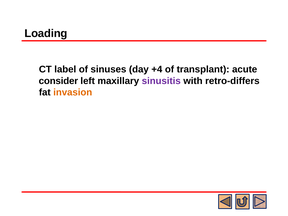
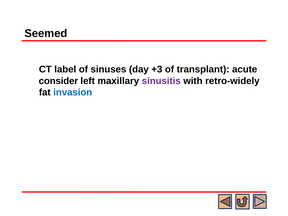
Loading: Loading -> Seemed (46, 33)
+4: +4 -> +3 (157, 69)
retro-differs: retro-differs -> retro-widely (232, 81)
invasion colour: orange -> blue (73, 92)
